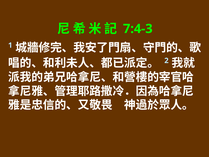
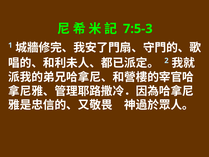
7:4-3: 7:4-3 -> 7:5-3 (138, 29)
